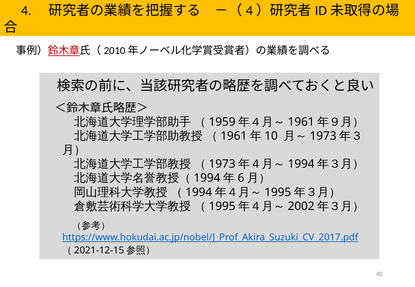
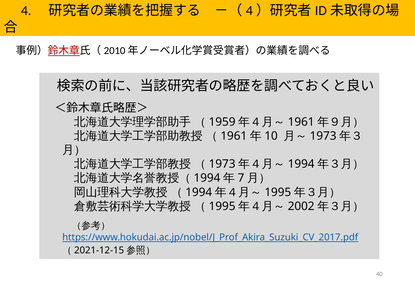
6: 6 -> 7 (241, 178)
